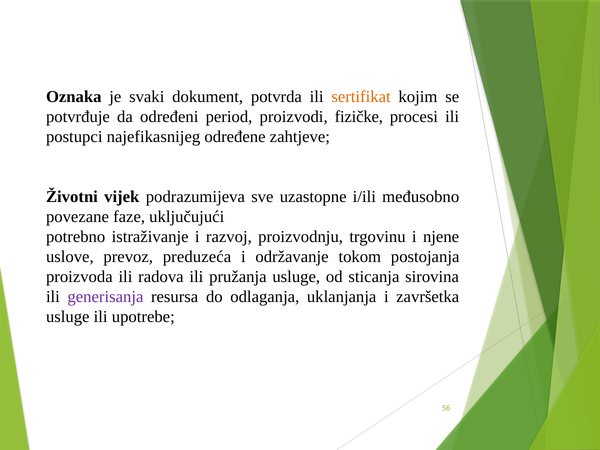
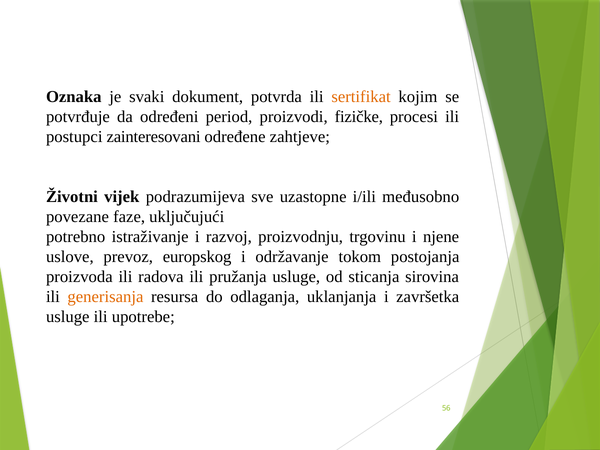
najefikasnijeg: najefikasnijeg -> zainteresovani (154, 137)
preduzeća: preduzeća -> europskog (197, 257)
generisanja colour: purple -> orange (105, 297)
